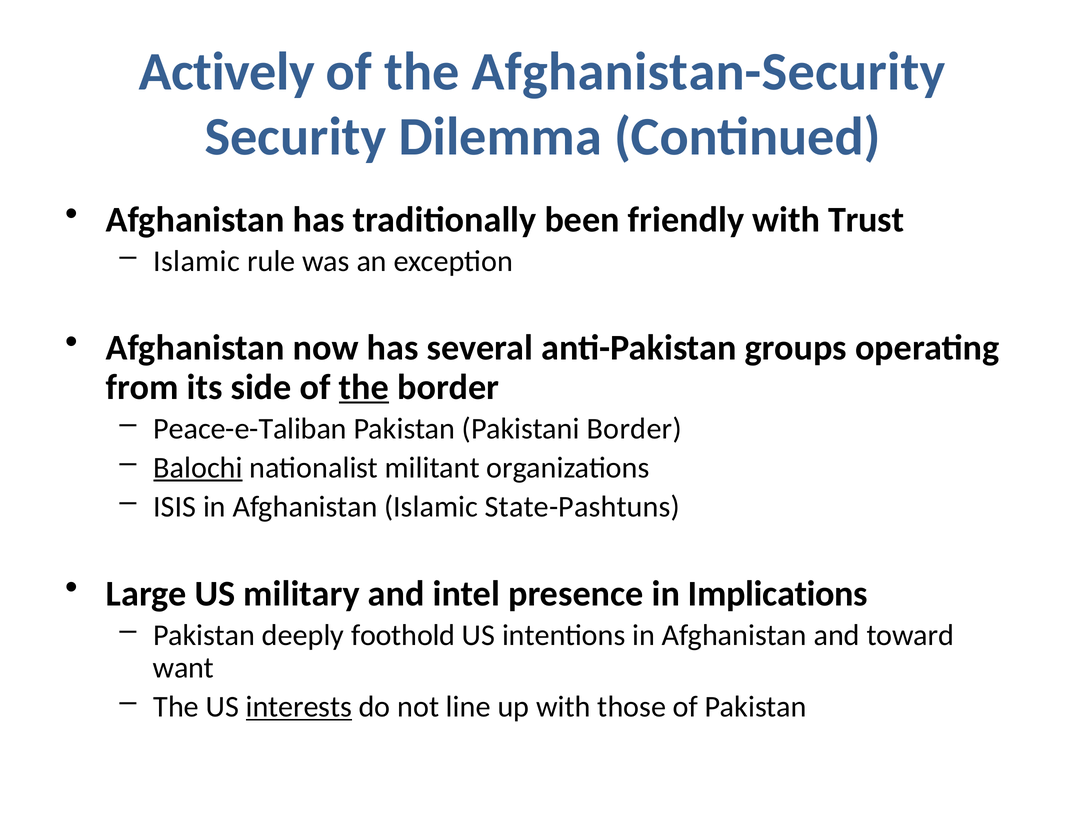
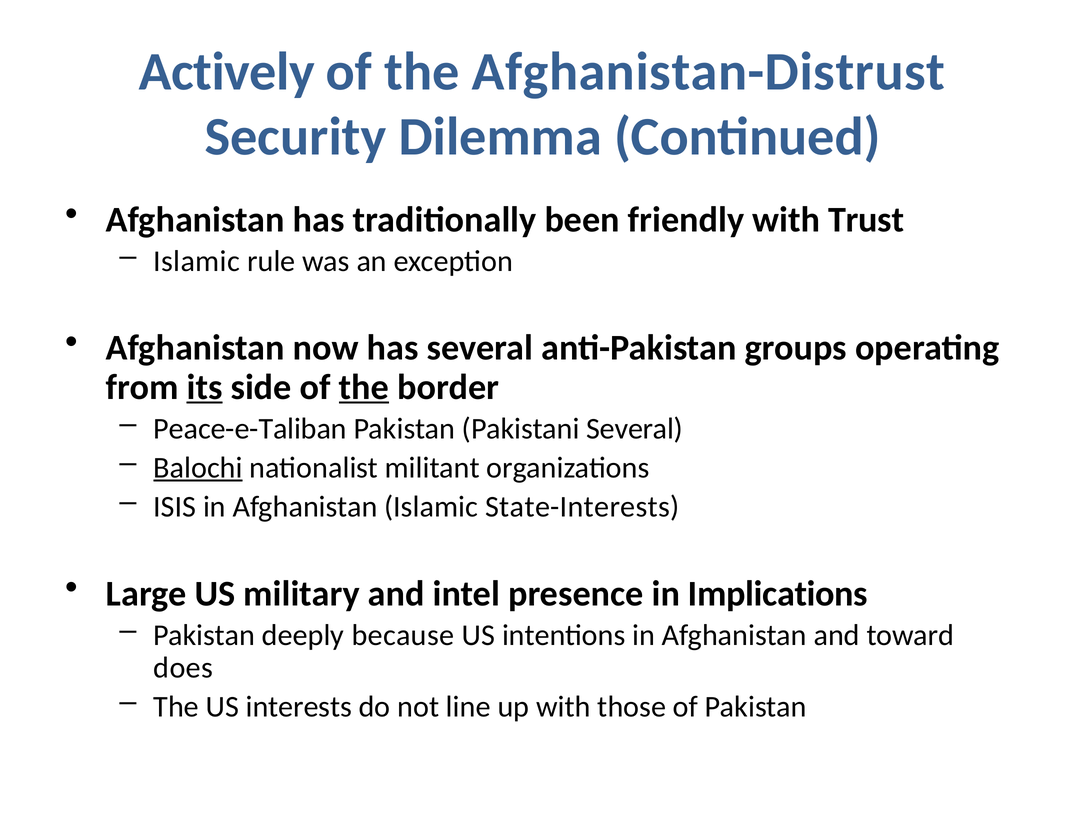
Afghanistan-Security: Afghanistan-Security -> Afghanistan-Distrust (708, 72)
its underline: none -> present (205, 387)
Pakistani Border: Border -> Several (635, 429)
State-Pashtuns: State-Pashtuns -> State-Interests (582, 507)
foothold: foothold -> because (403, 635)
want: want -> does (183, 668)
interests underline: present -> none (299, 707)
